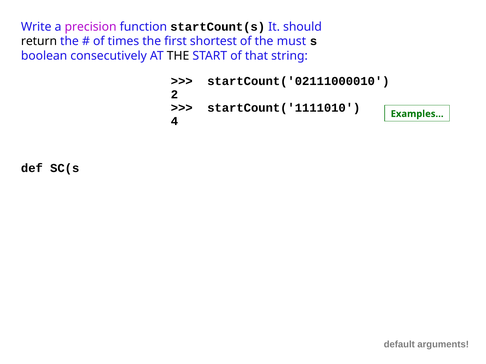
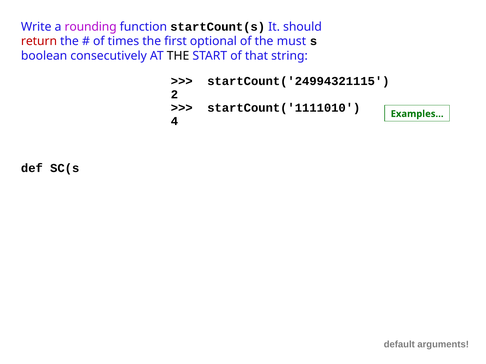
precision: precision -> rounding (91, 27)
return colour: black -> red (39, 41)
shortest: shortest -> optional (213, 41)
startCount('02111000010: startCount('02111000010 -> startCount('24994321115 (298, 81)
